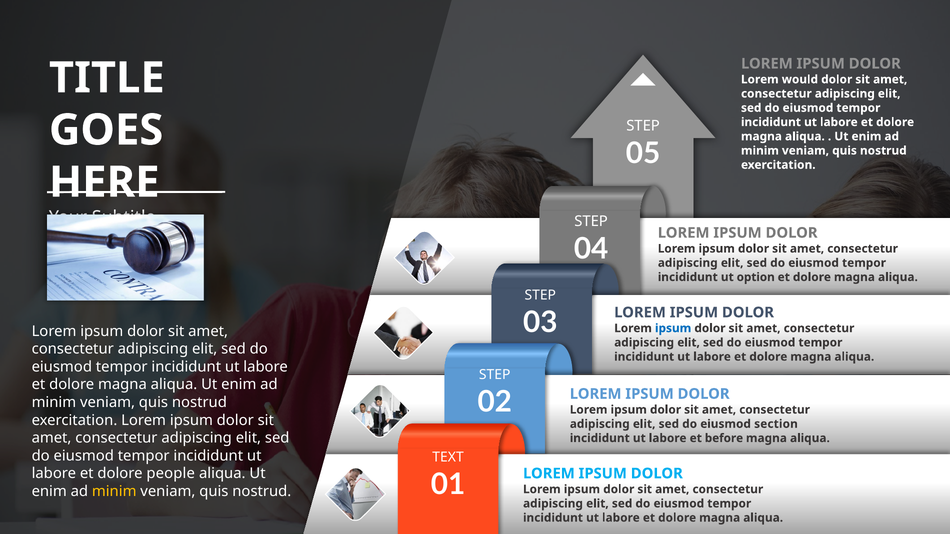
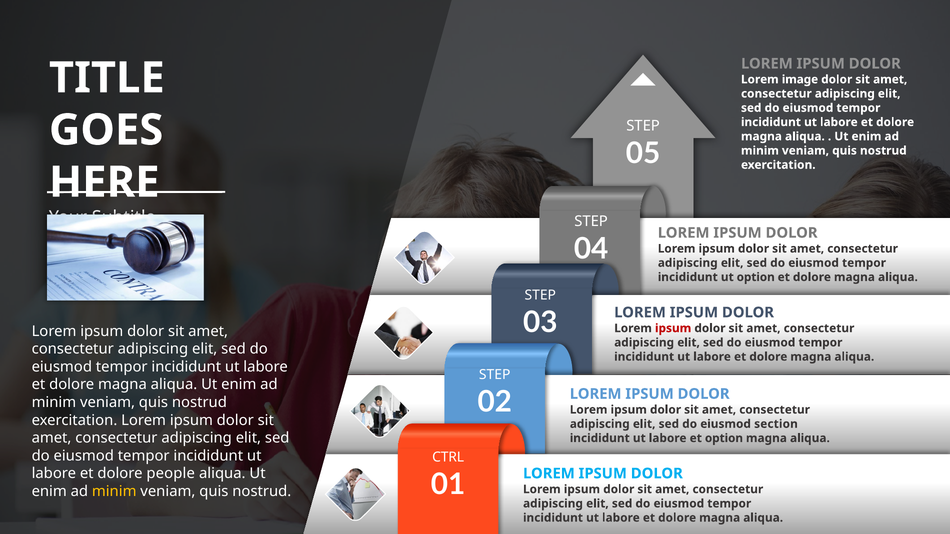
would: would -> image (800, 79)
ipsum colour: blue -> red (673, 328)
et before: before -> option (724, 438)
TEXT: TEXT -> CTRL (448, 458)
